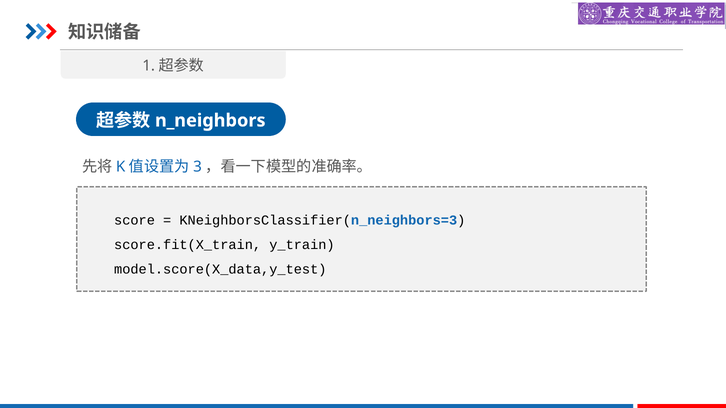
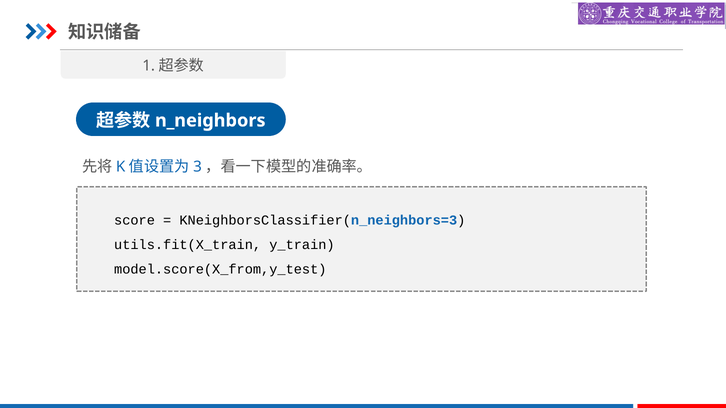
score.fit(X_train: score.fit(X_train -> utils.fit(X_train (188, 245)
model.score(X_data,y_test: model.score(X_data,y_test -> model.score(X_from,y_test (220, 269)
